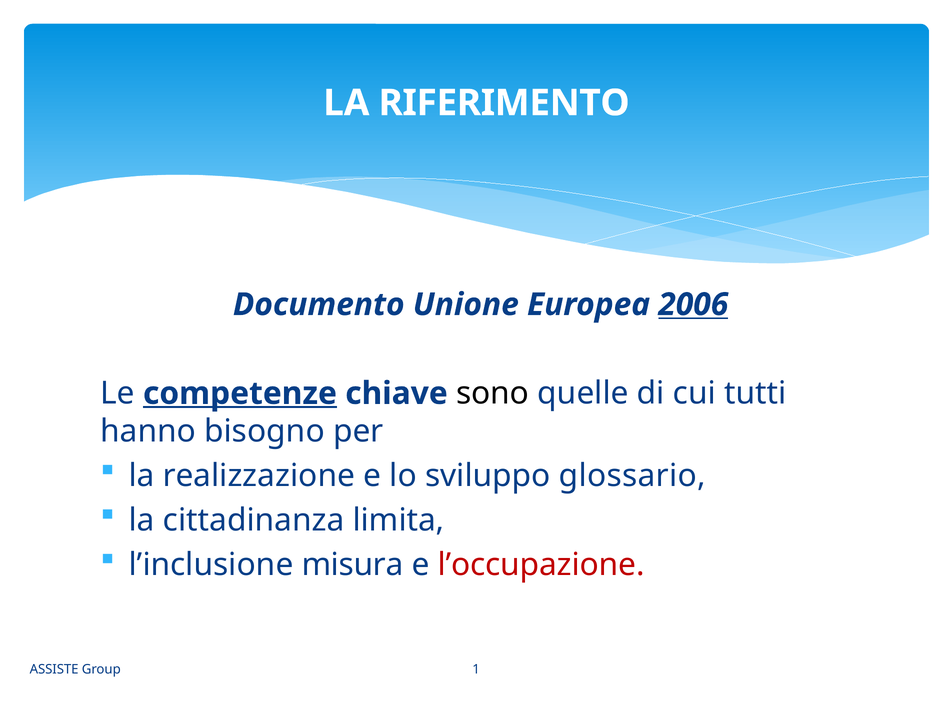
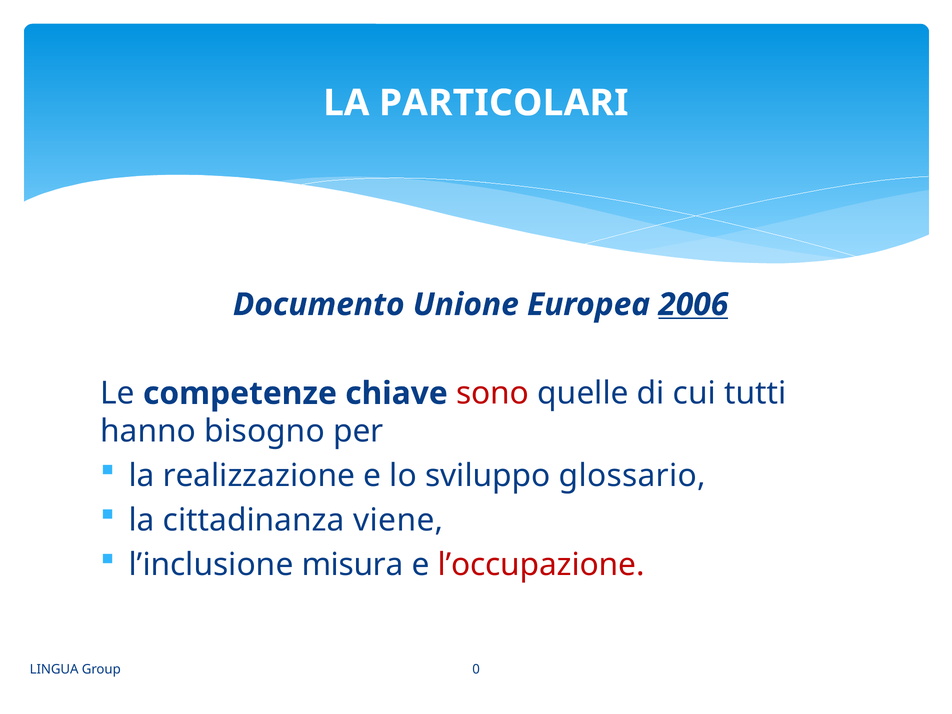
RIFERIMENTO: RIFERIMENTO -> PARTICOLARI (504, 103)
competenze underline: present -> none (240, 393)
sono colour: black -> red (493, 393)
limita: limita -> viene (398, 520)
ASSISTE: ASSISTE -> LINGUA (54, 670)
1: 1 -> 0 (476, 670)
